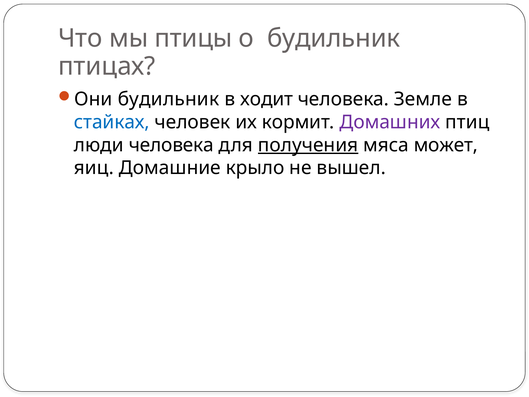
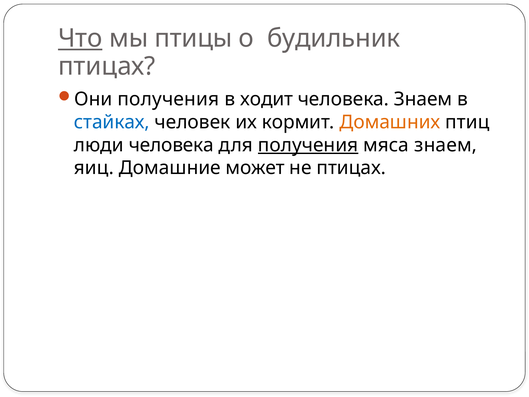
Что underline: none -> present (80, 38)
Они будильник: будильник -> получения (168, 99)
человека Земле: Земле -> Знаем (423, 99)
Домашних colour: purple -> orange (390, 122)
мяса может: может -> знаем (446, 145)
крыло: крыло -> может (255, 168)
не вышел: вышел -> птицах (351, 168)
